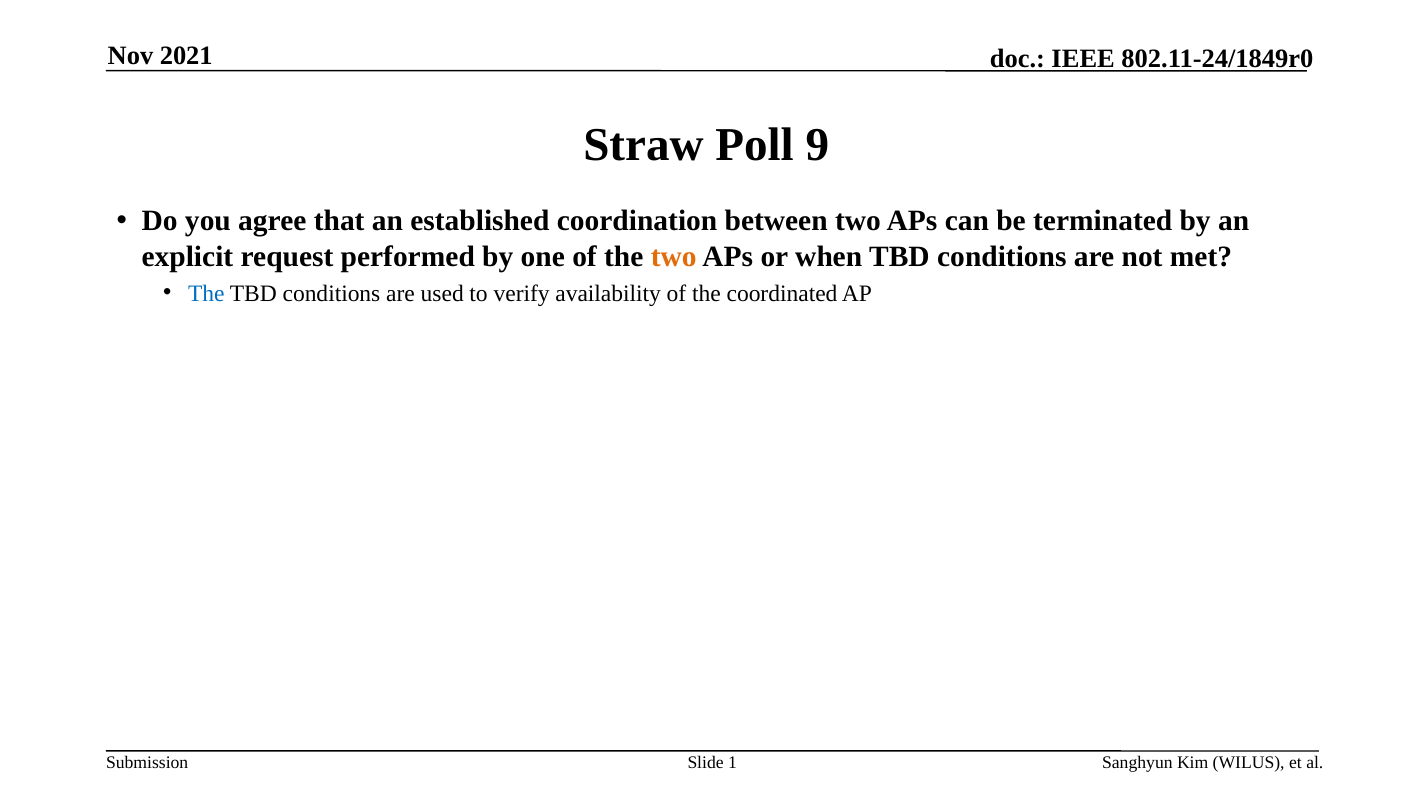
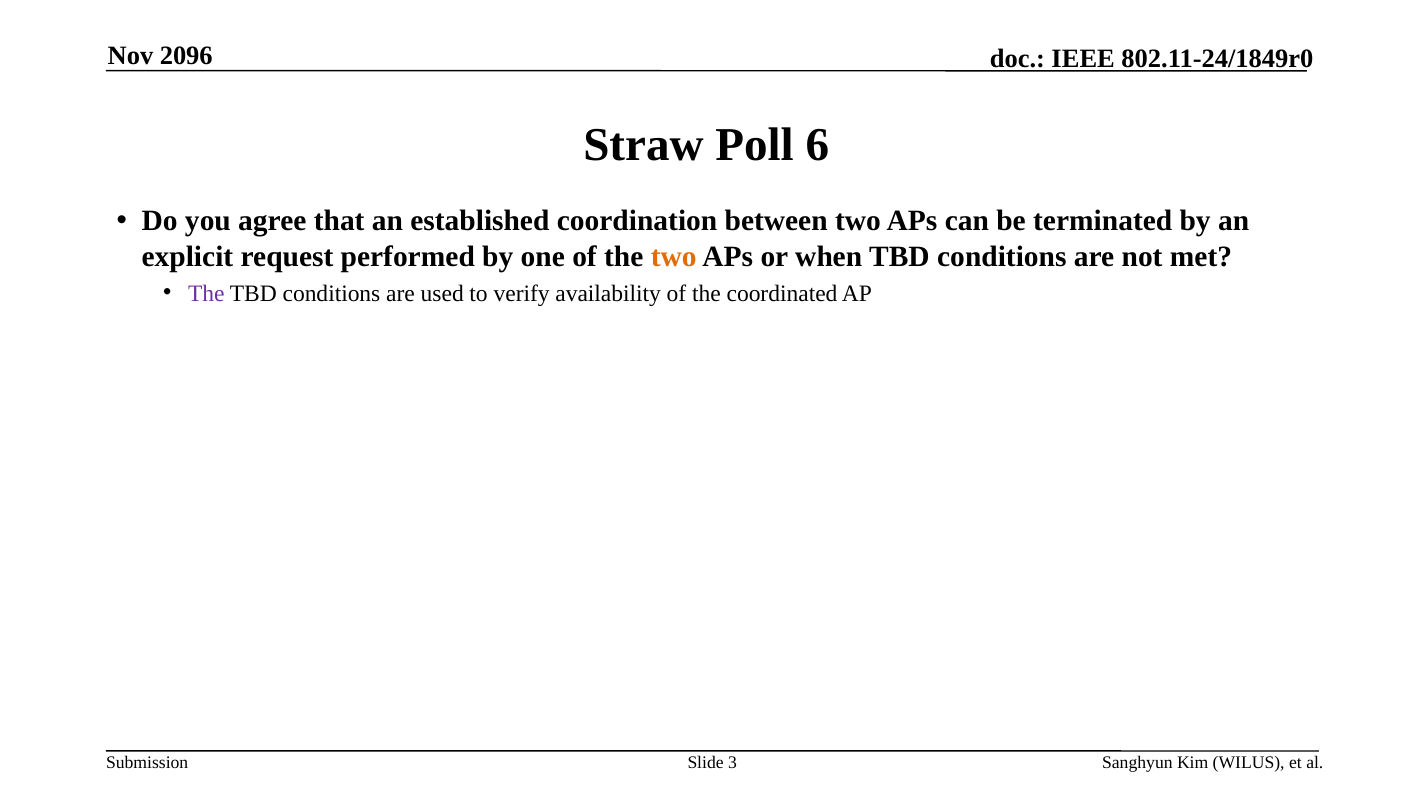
2021: 2021 -> 2096 (186, 56)
9: 9 -> 6 (817, 144)
The colour: blue -> purple (206, 293)
1: 1 -> 3 (733, 762)
